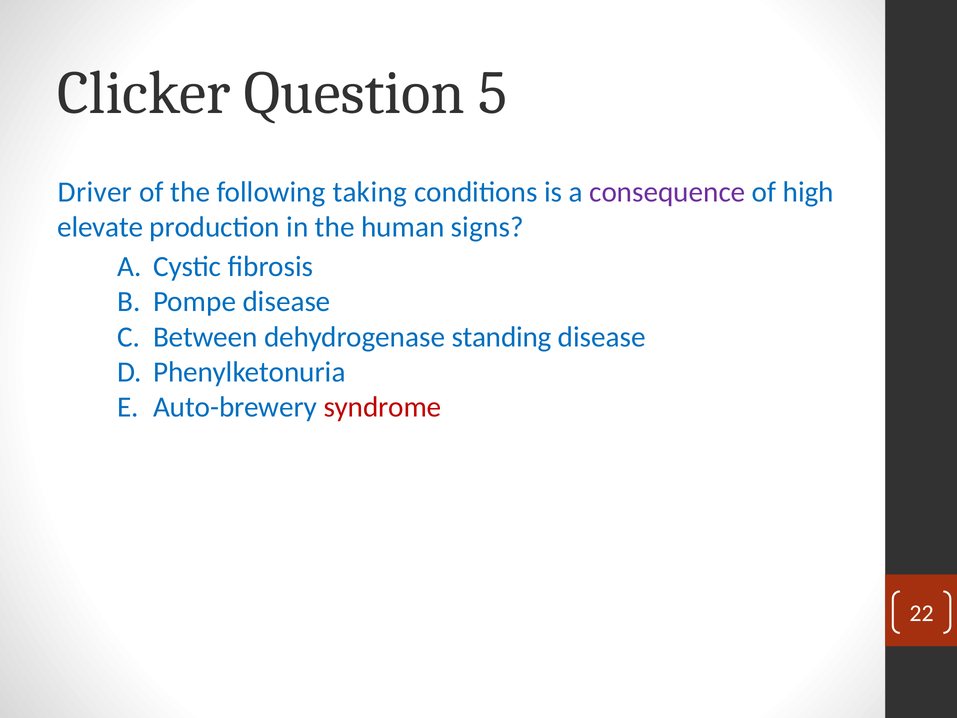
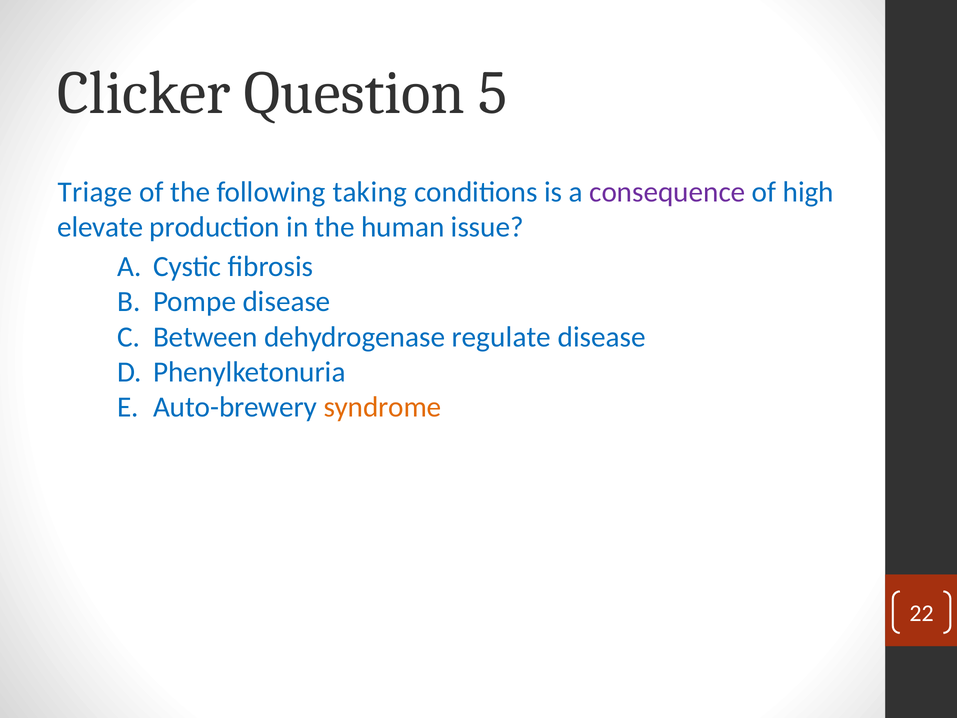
Driver: Driver -> Triage (95, 192)
signs: signs -> issue (487, 227)
standing: standing -> regulate (501, 337)
syndrome colour: red -> orange (383, 407)
